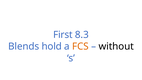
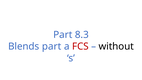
First: First -> Part (63, 35)
Blends hold: hold -> part (52, 46)
FCS colour: orange -> red (80, 46)
